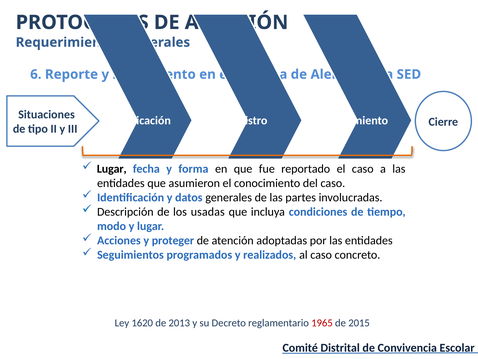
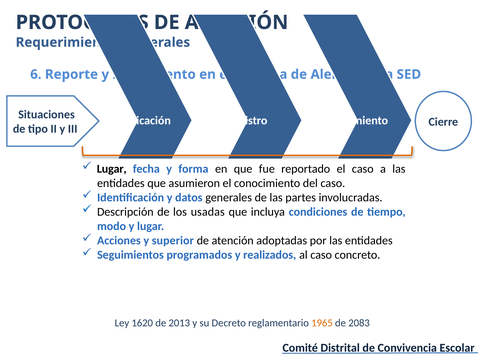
proteger: proteger -> superior (173, 240)
1965 colour: red -> orange (322, 322)
2015: 2015 -> 2083 (359, 322)
